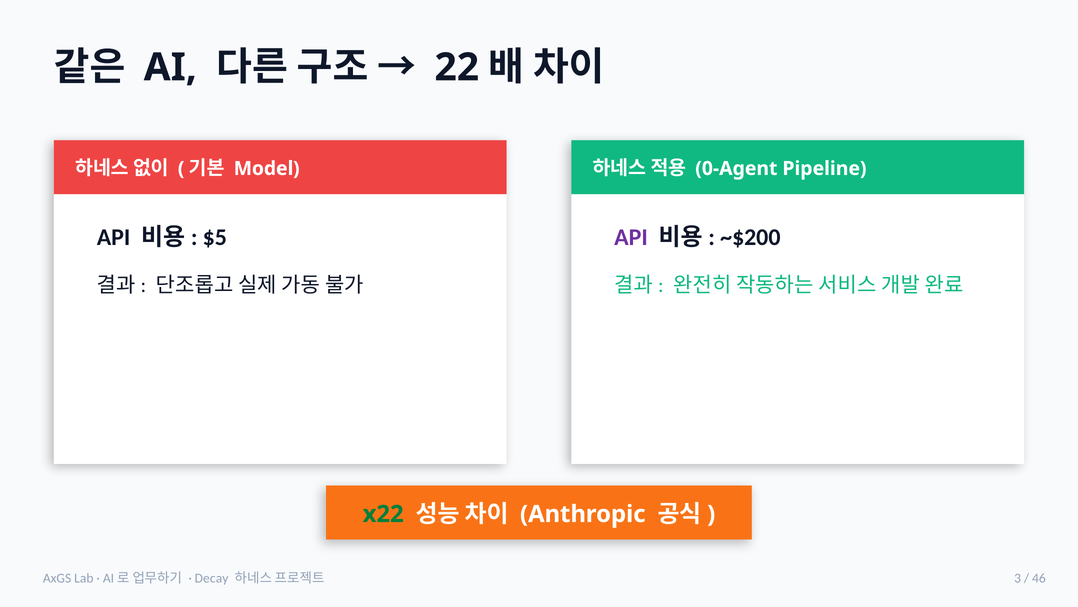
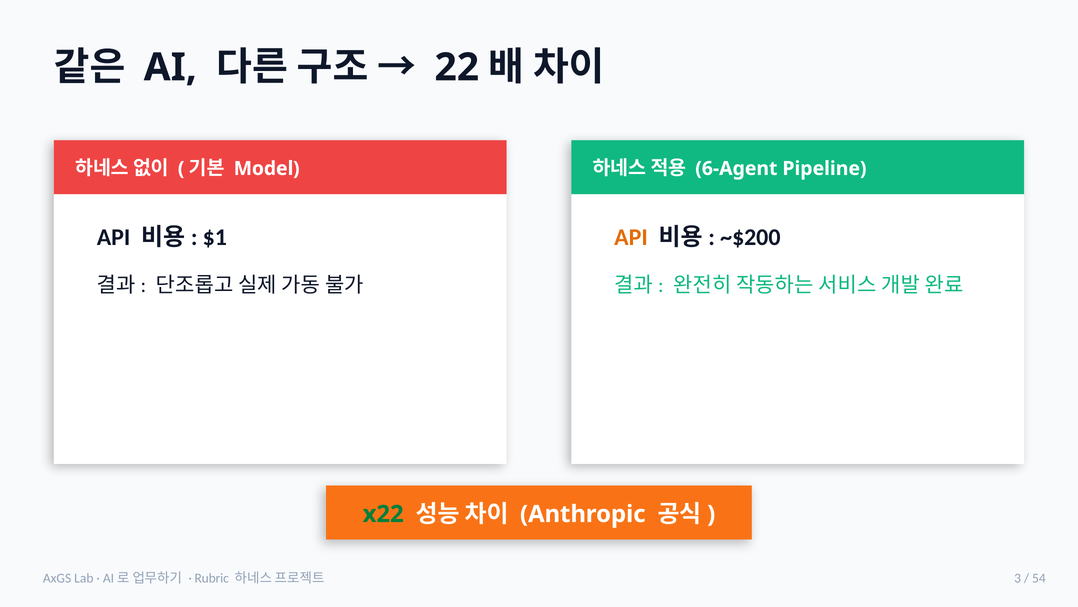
0-Agent: 0-Agent -> 6-Agent (736, 168)
$5: $5 -> $1 (215, 237)
API colour: purple -> orange (631, 237)
Decay: Decay -> Rubric (212, 578)
46: 46 -> 54 (1039, 578)
